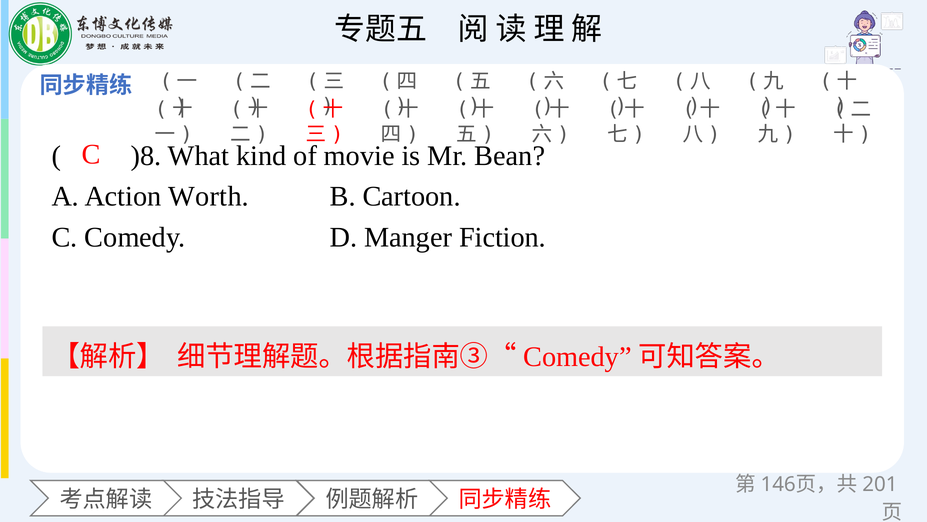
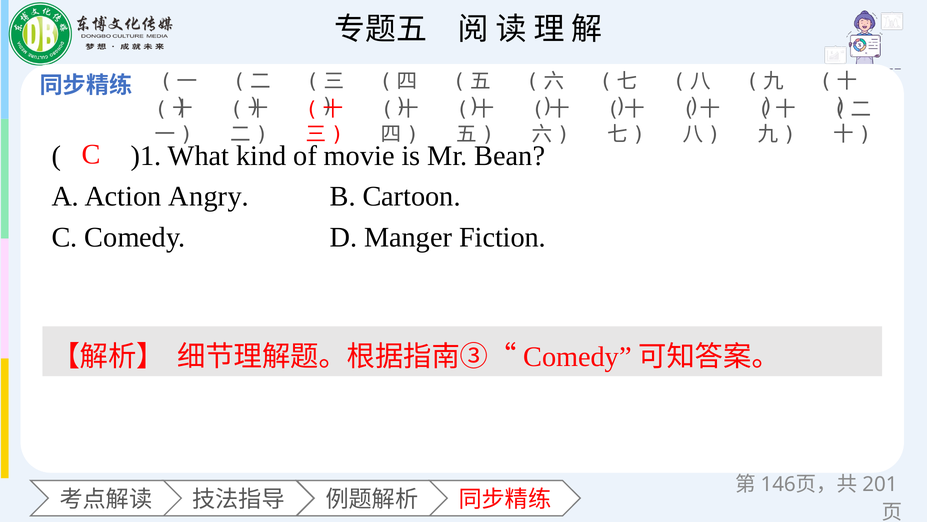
)8: )8 -> )1 (146, 156)
Worth: Worth -> Angry (209, 196)
